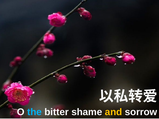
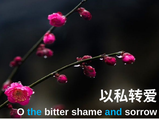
and colour: yellow -> light blue (113, 112)
